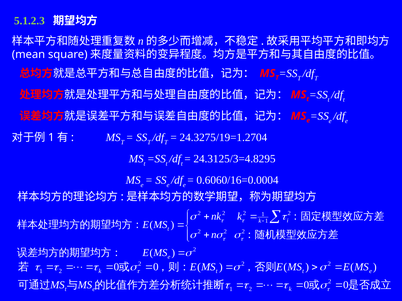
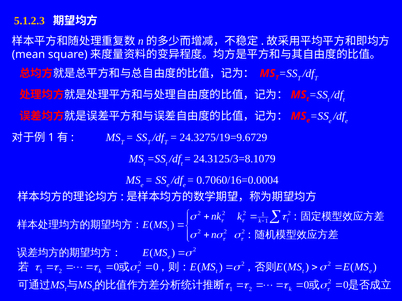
5.1.2.3 colour: light green -> yellow (29, 21)
24.3275/19=1.2704: 24.3275/19=1.2704 -> 24.3275/19=9.6729 (223, 138)
24.3125/3=4.8295: 24.3125/3=4.8295 -> 24.3125/3=8.1079 (234, 159)
0.6060/16=0.0004: 0.6060/16=0.0004 -> 0.7060/16=0.0004 (237, 180)
